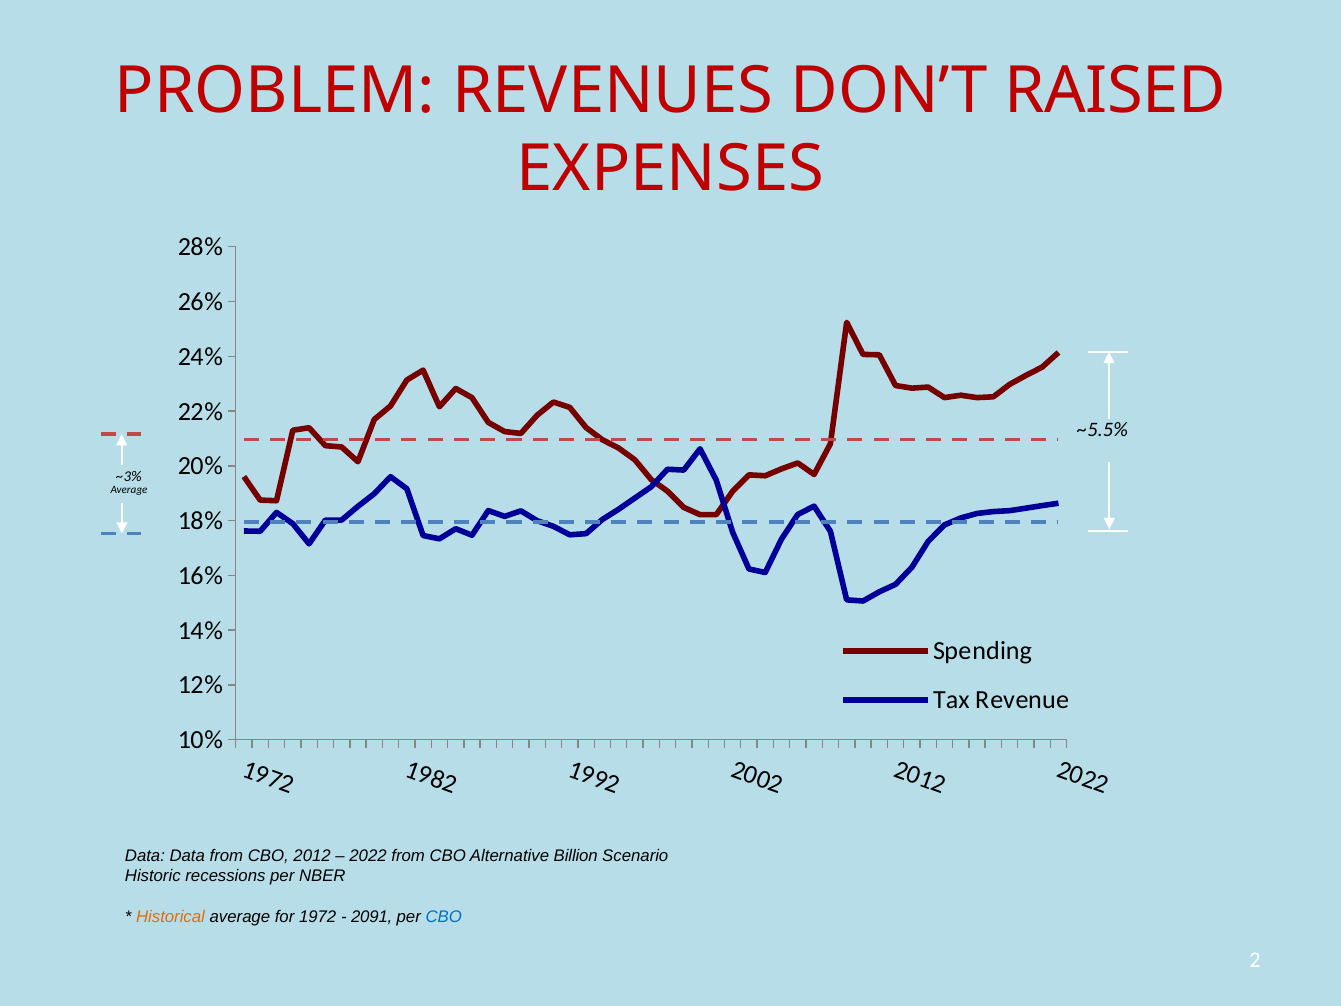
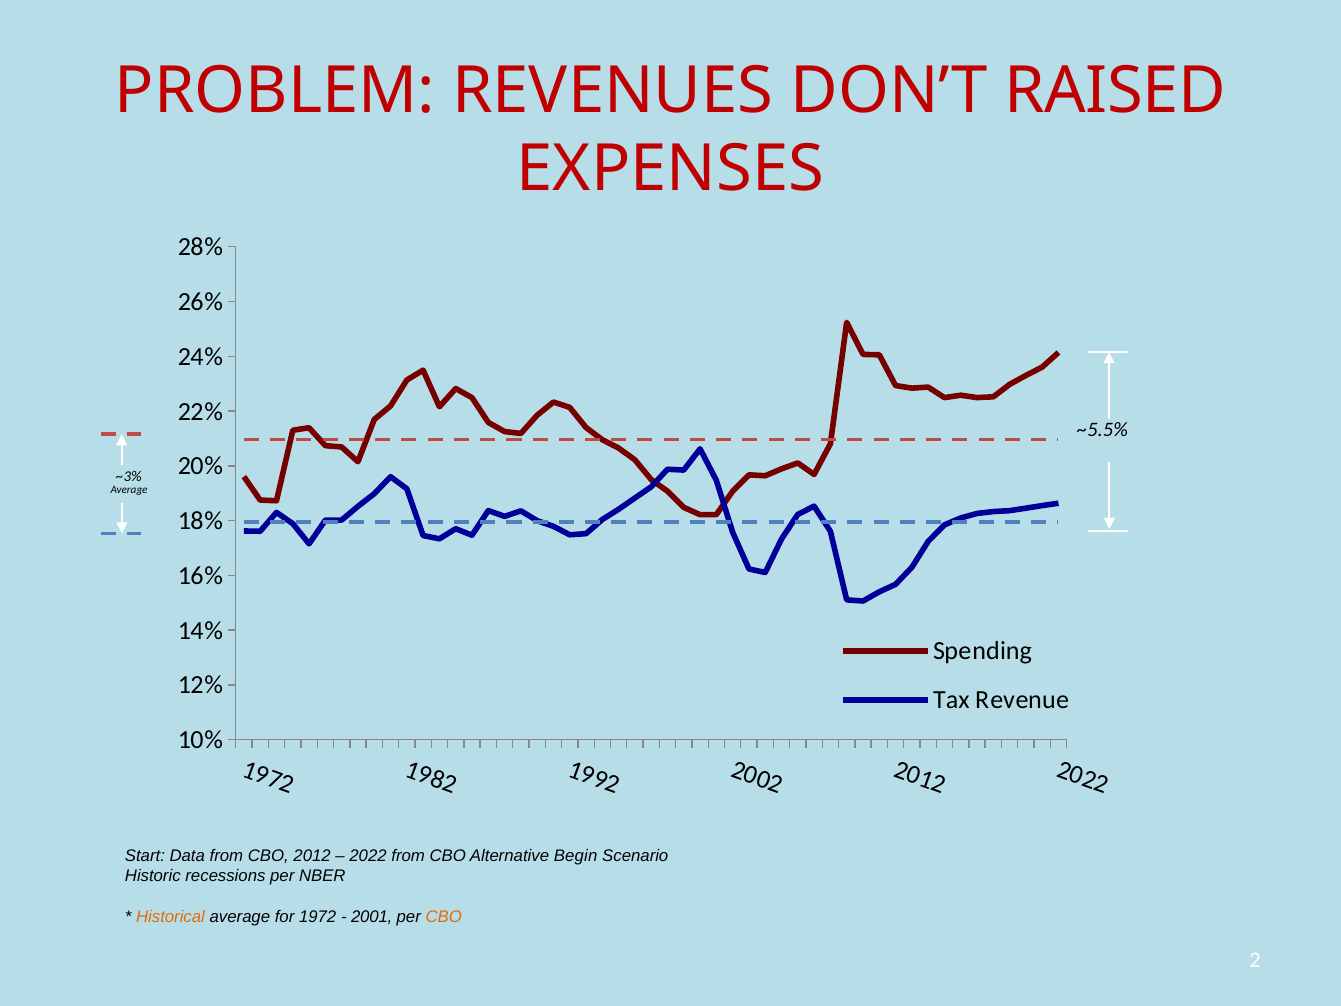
Data: Data -> Start (145, 856)
Billion: Billion -> Begin (576, 856)
2091: 2091 -> 2001 (372, 916)
CBO colour: blue -> orange (444, 916)
